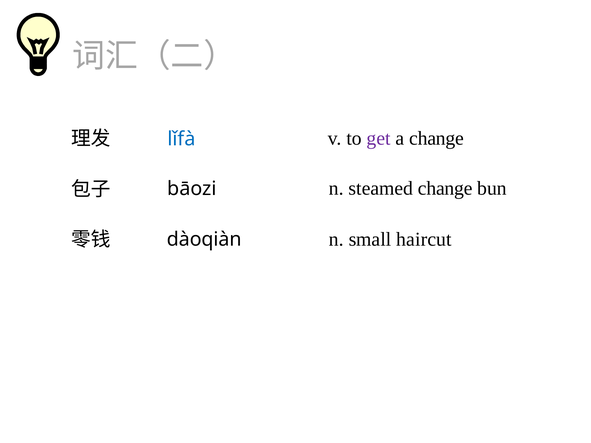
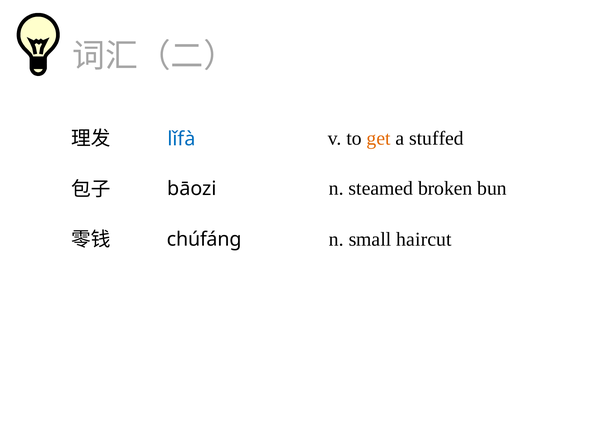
get colour: purple -> orange (379, 138)
a change: change -> stuffed (436, 138)
steamed change: change -> broken (445, 188)
dàoqiàn: dàoqiàn -> chúfáng (204, 239)
